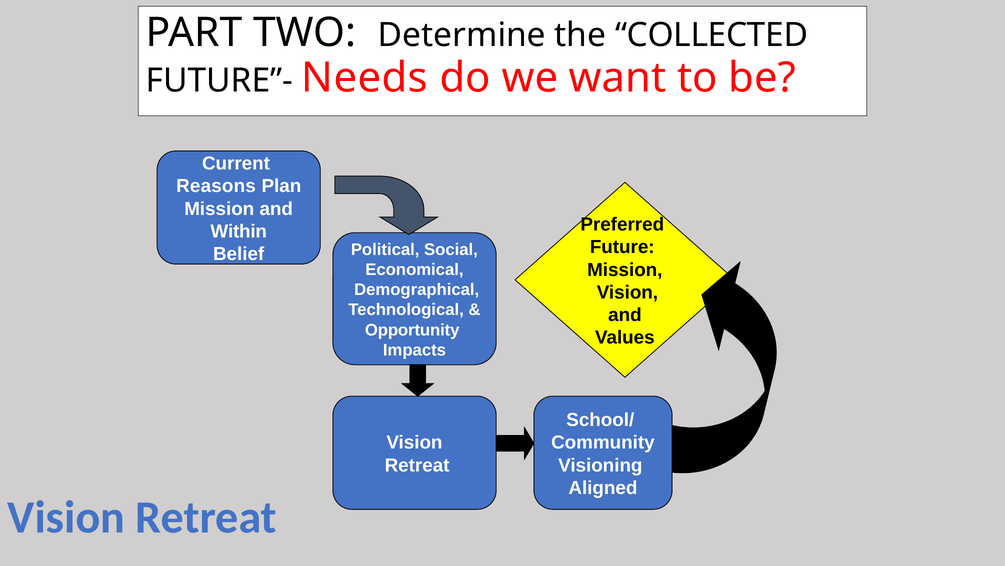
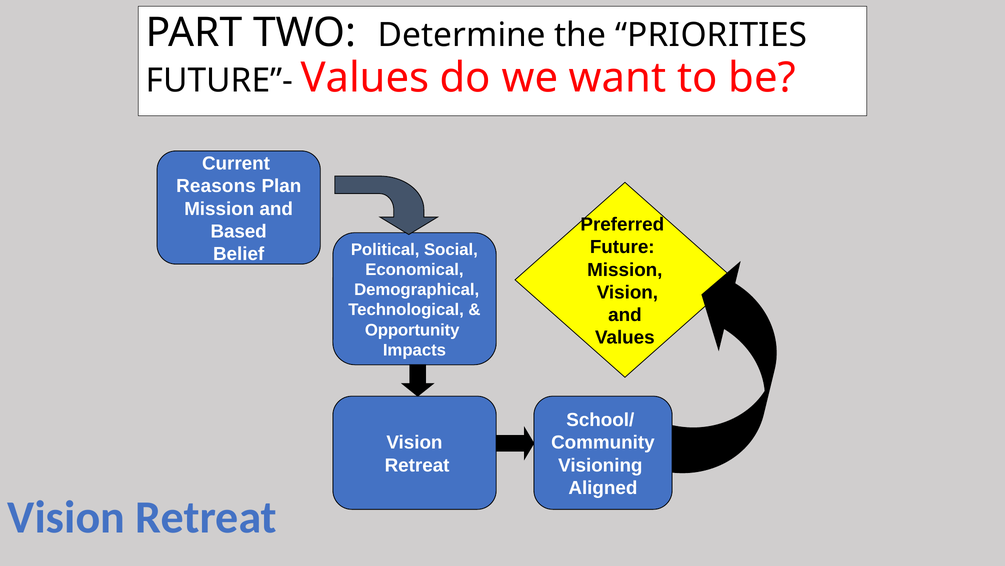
COLLECTED: COLLECTED -> PRIORITIES (711, 35)
FUTURE”- Needs: Needs -> Values (365, 78)
Within: Within -> Based (239, 231)
